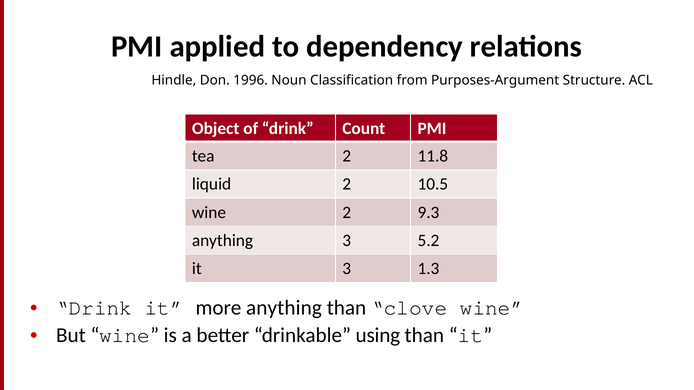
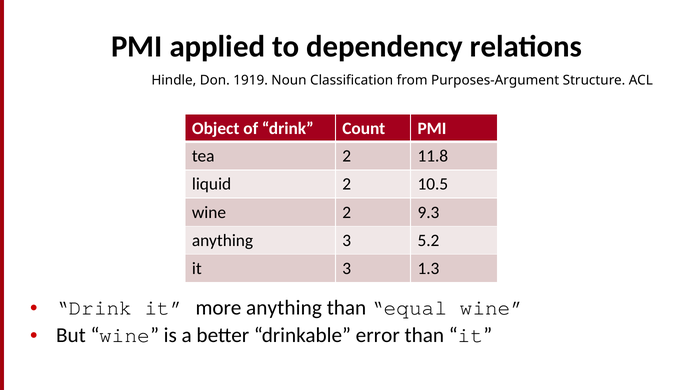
1996: 1996 -> 1919 (251, 80)
clove: clove -> equal (409, 308)
using: using -> error (378, 335)
